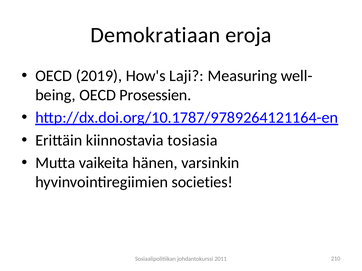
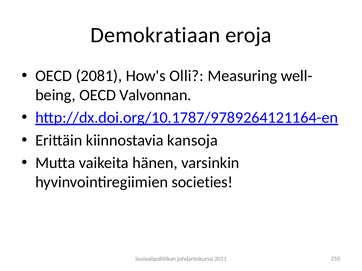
2019: 2019 -> 2081 (99, 76)
Laji: Laji -> Olli (186, 76)
Prosessien: Prosessien -> Valvonnan (155, 95)
tosiasia: tosiasia -> kansoja (193, 141)
